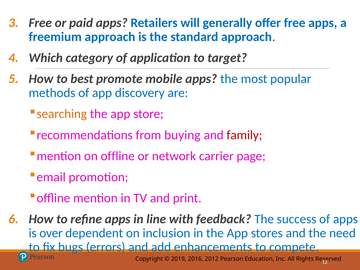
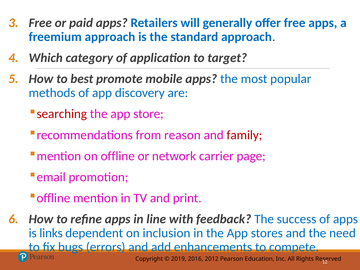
searching colour: orange -> red (62, 114)
buying: buying -> reason (182, 135)
over: over -> links (51, 233)
